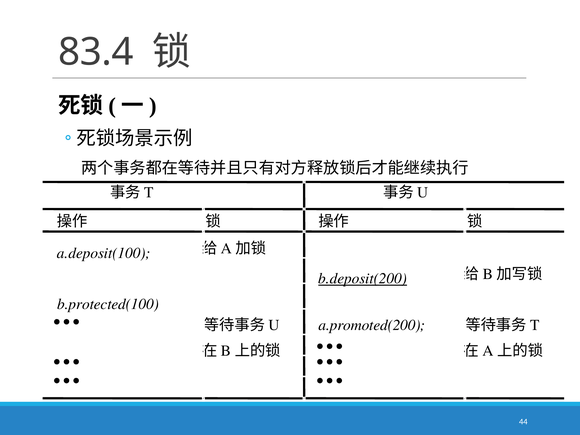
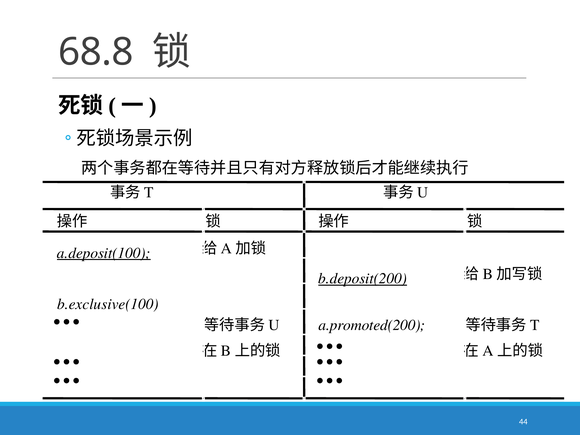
83.4: 83.4 -> 68.8 (96, 52)
a.deposit(100 underline: none -> present (104, 253)
b.protected(100: b.protected(100 -> b.exclusive(100 (108, 304)
